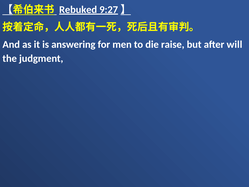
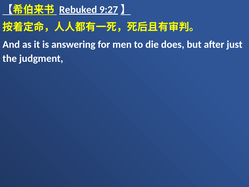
raise: raise -> does (173, 44)
will: will -> just (235, 44)
